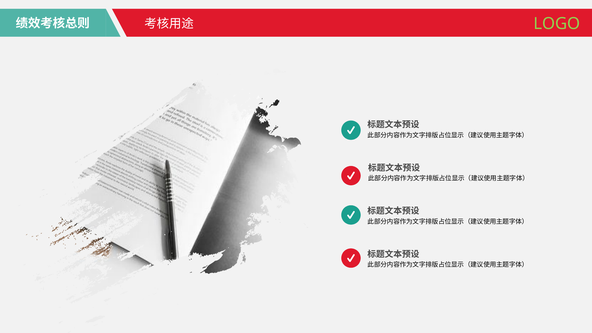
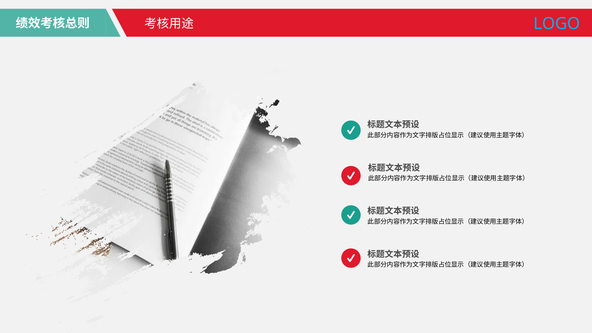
LOGO colour: light green -> light blue (557, 24)
